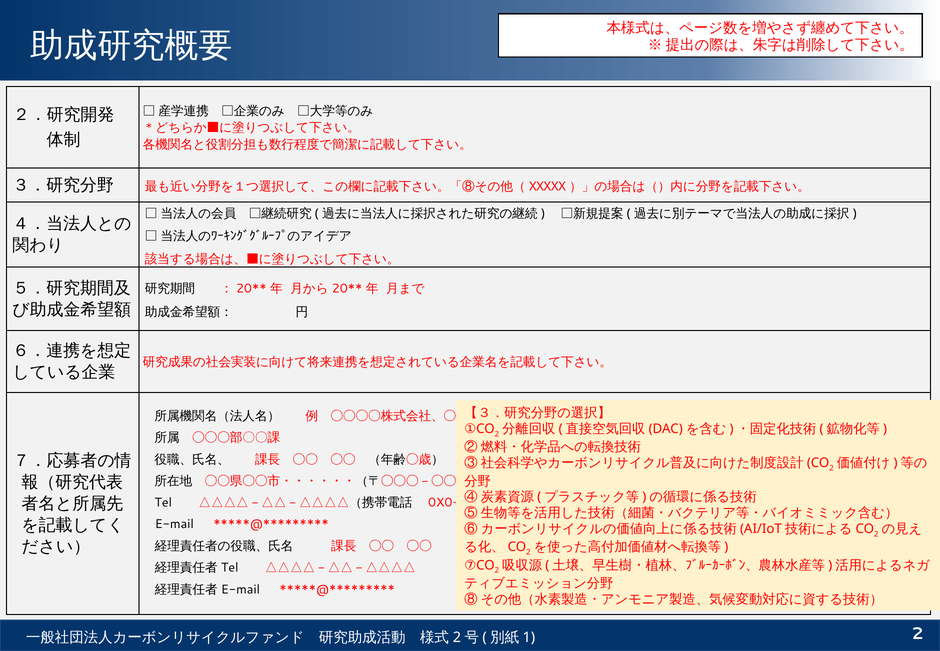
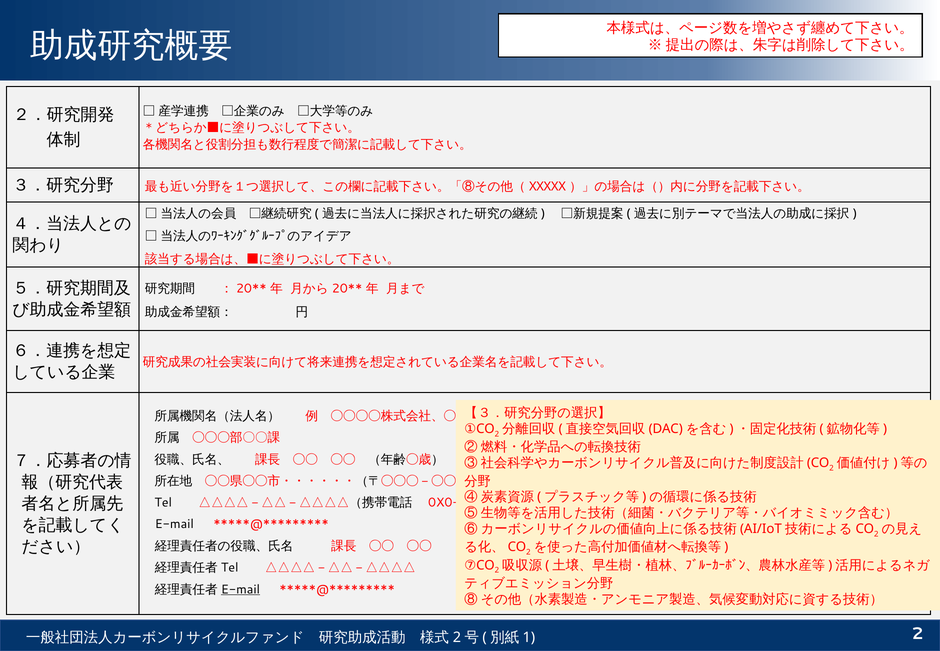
E-mail underline: none -> present (240, 589)
